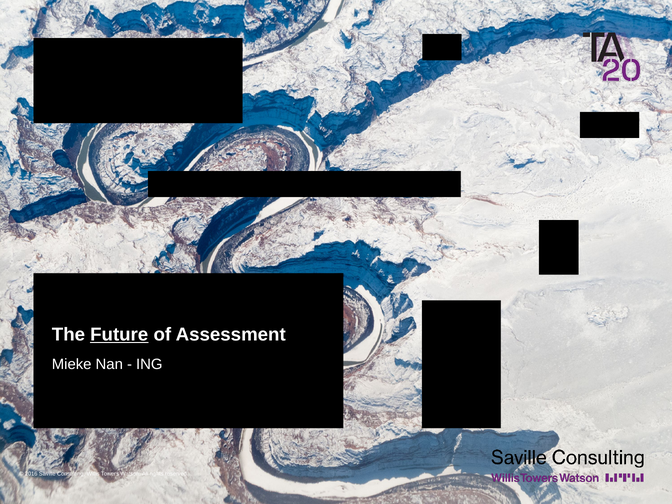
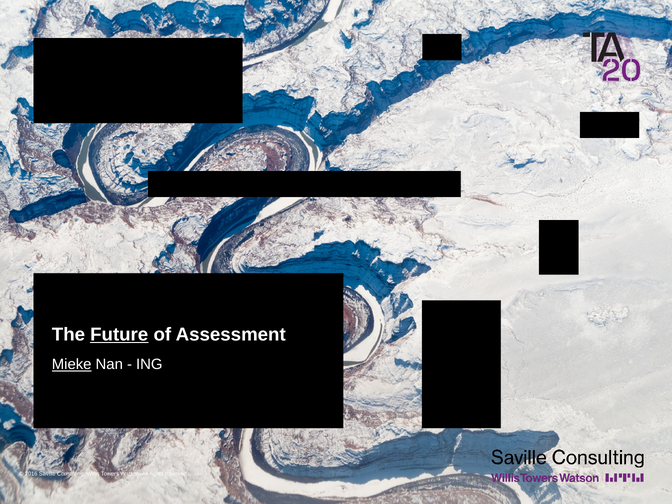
Mieke underline: none -> present (72, 364)
